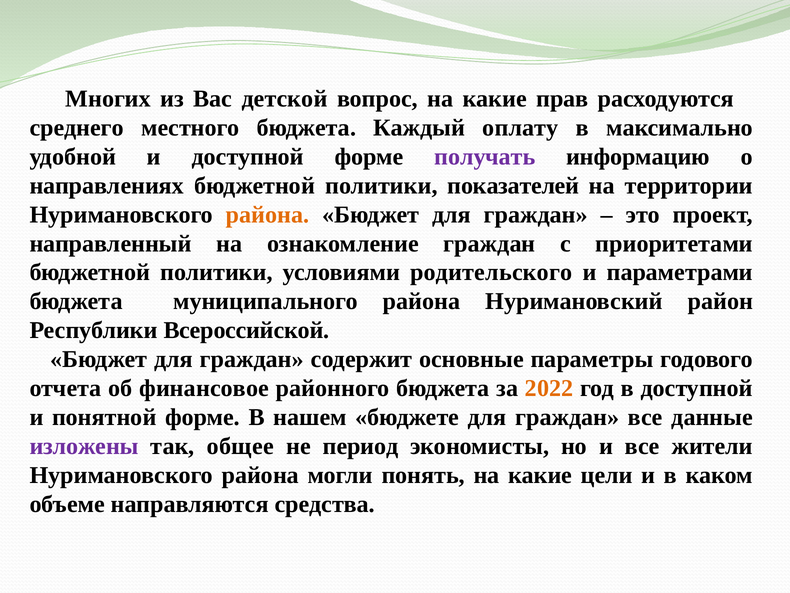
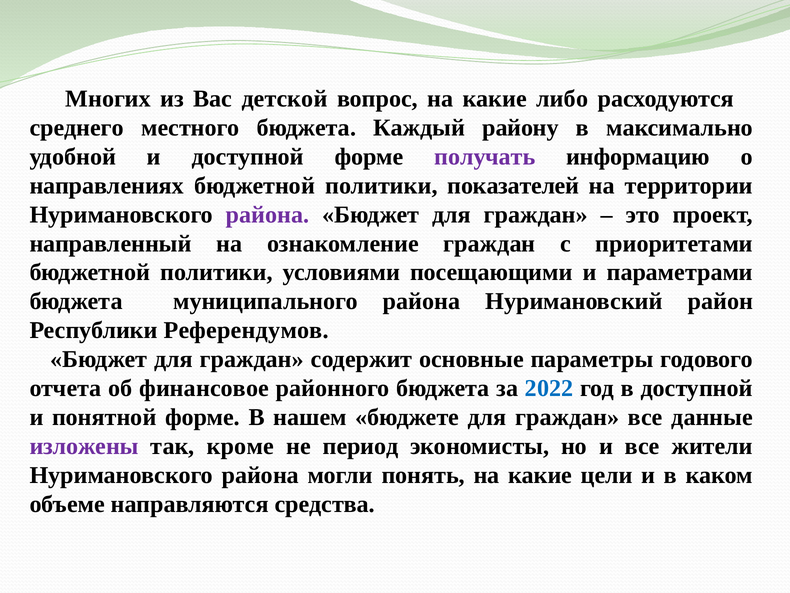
прав: прав -> либо (562, 99)
оплату: оплату -> району (521, 128)
района colour: orange -> purple (268, 214)
родительского: родительского -> посещающими (491, 272)
Всероссийской: Всероссийской -> Референдумов (246, 330)
2022 colour: orange -> blue (549, 388)
общее: общее -> кроме (240, 446)
